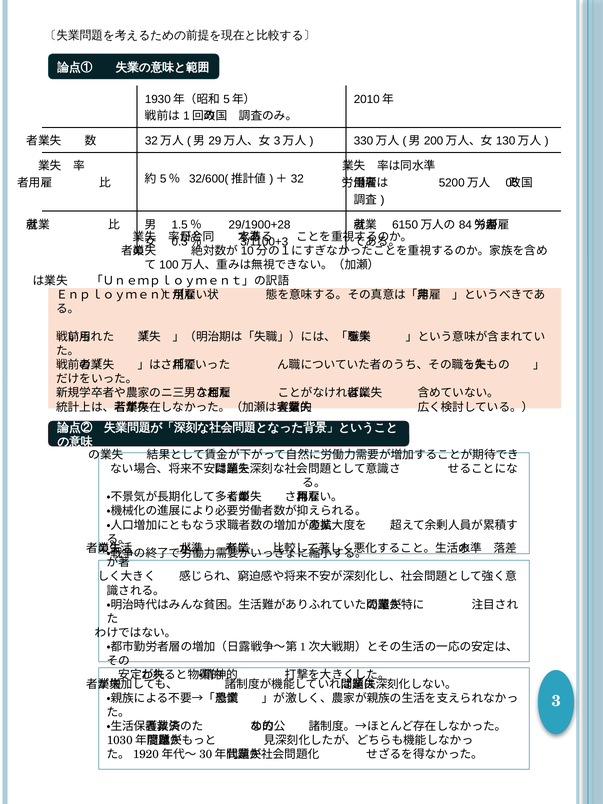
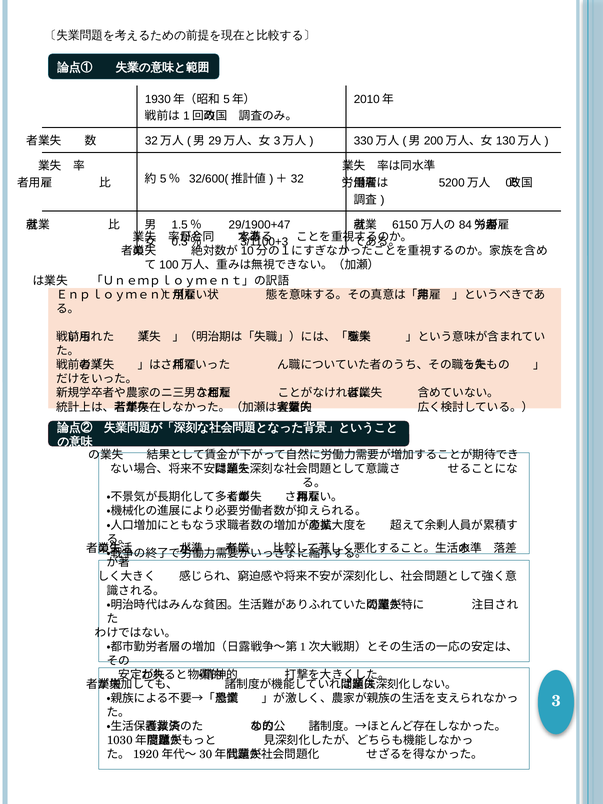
29/1900+28: 29/1900+28 -> 29/1900+47 (259, 225)
